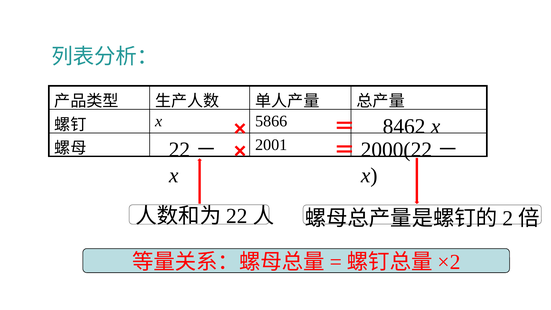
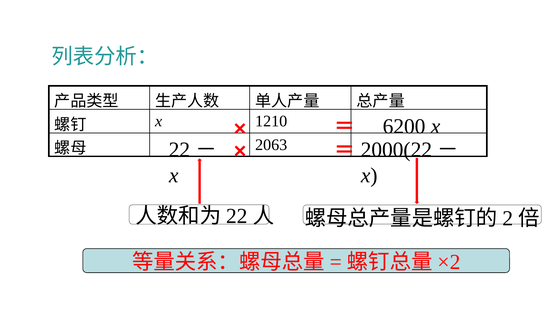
5866: 5866 -> 1210 (271, 121)
8462: 8462 -> 6200 (404, 126)
2001: 2001 -> 2063 (271, 145)
